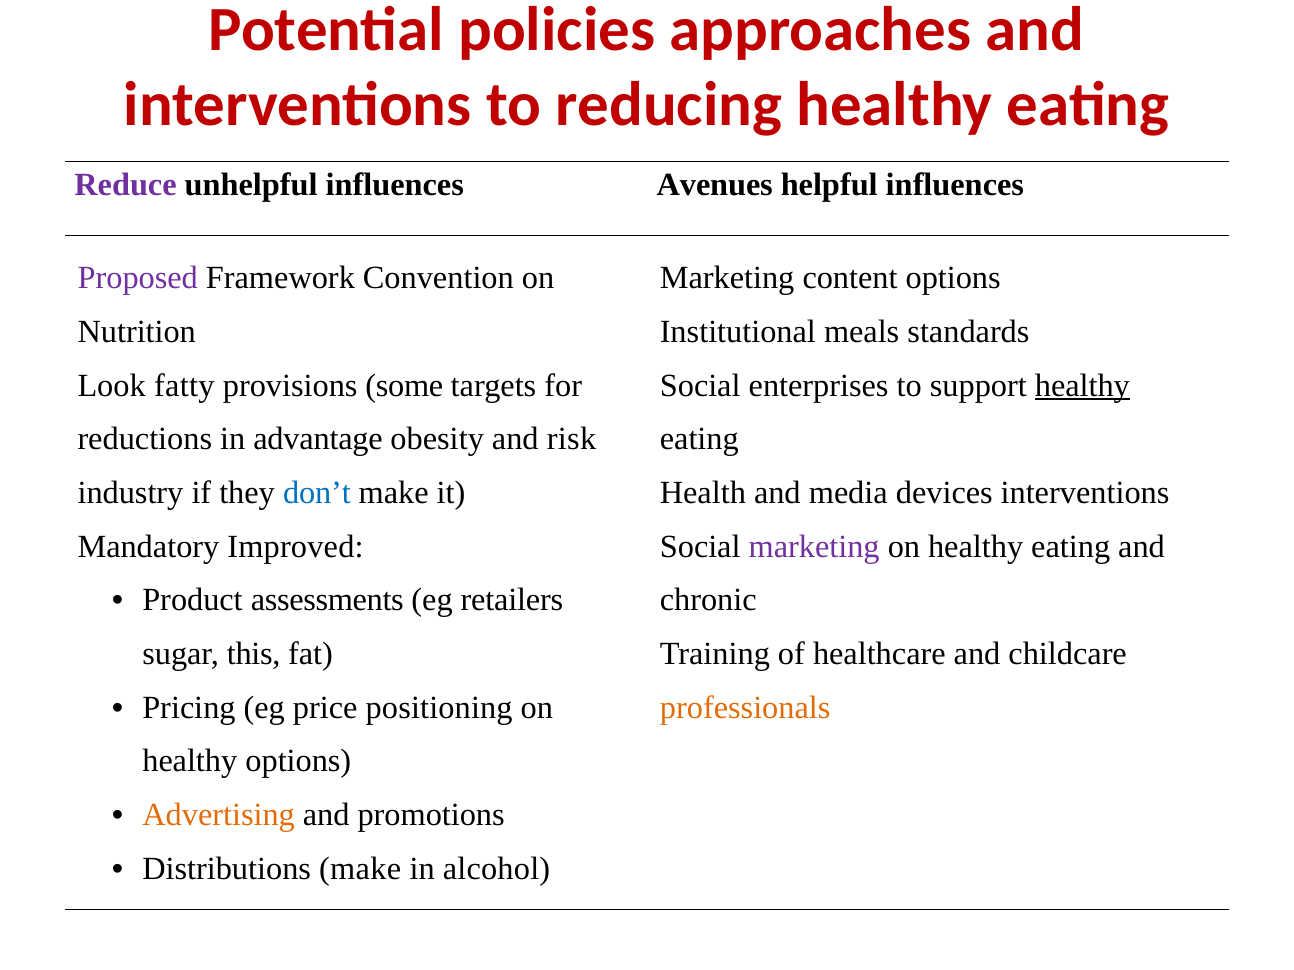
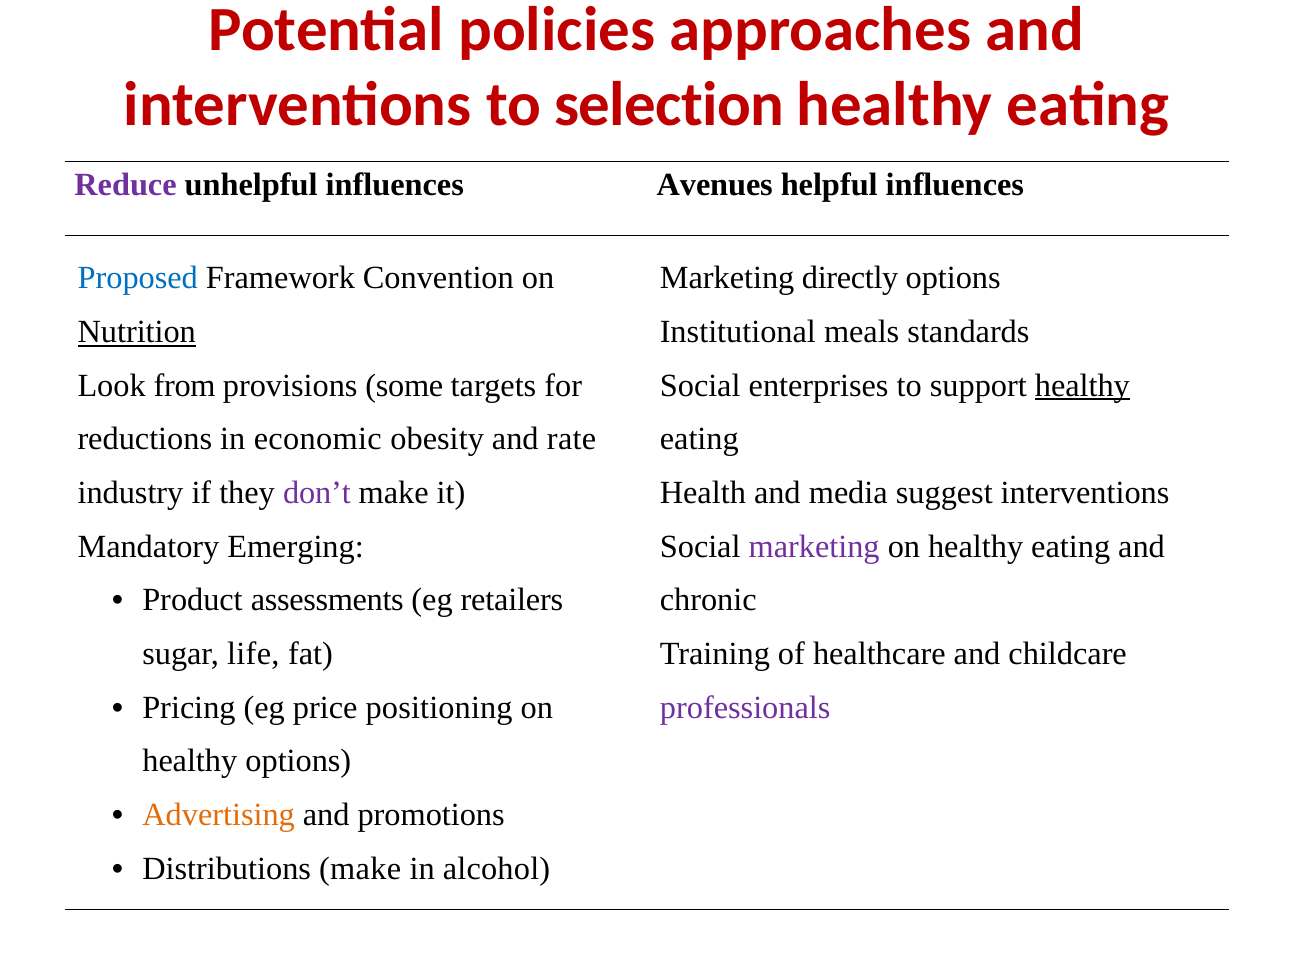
reducing: reducing -> selection (669, 105)
Proposed colour: purple -> blue (138, 278)
content: content -> directly (850, 278)
Nutrition underline: none -> present (137, 332)
fatty: fatty -> from (185, 386)
advantage: advantage -> economic (318, 439)
risk: risk -> rate (572, 439)
don’t colour: blue -> purple (317, 493)
devices: devices -> suggest (944, 493)
Improved: Improved -> Emerging (296, 547)
this: this -> life (253, 654)
professionals colour: orange -> purple (745, 708)
